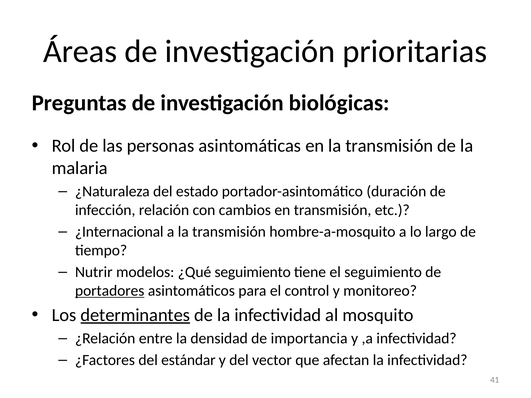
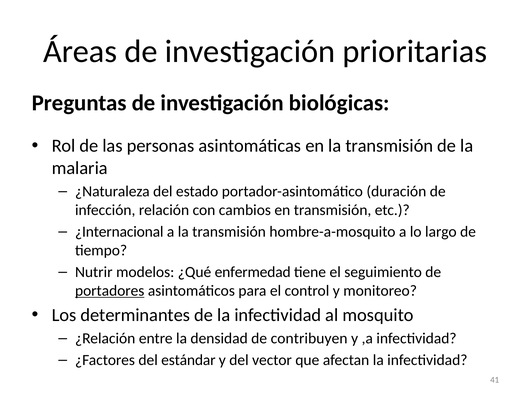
¿Qué seguimiento: seguimiento -> enfermedad (253, 272)
determinantes underline: present -> none (135, 315)
importancia: importancia -> contribuyen (309, 339)
